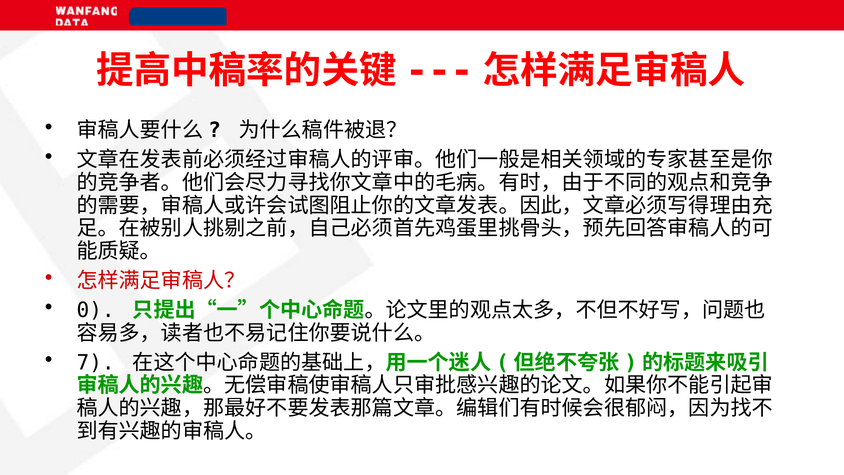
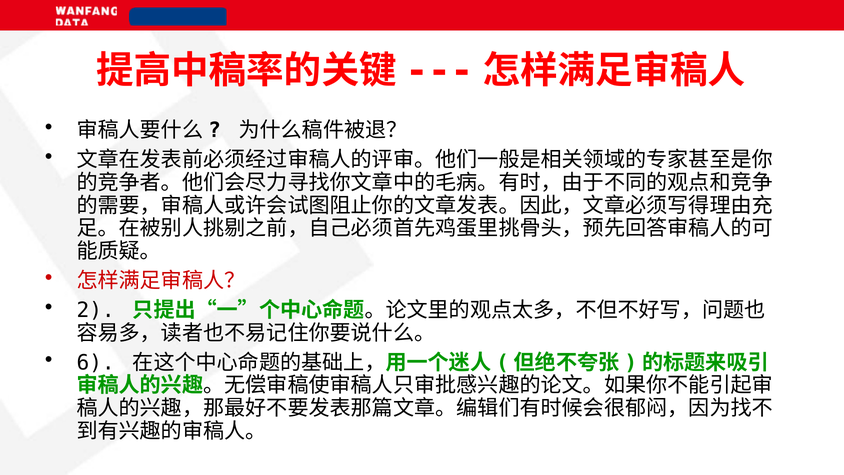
0: 0 -> 2 (96, 310)
7: 7 -> 6 (96, 363)
